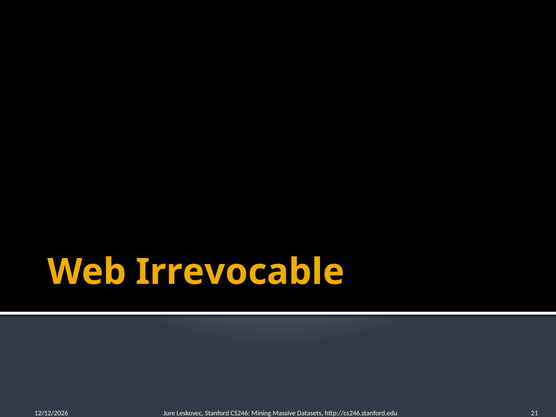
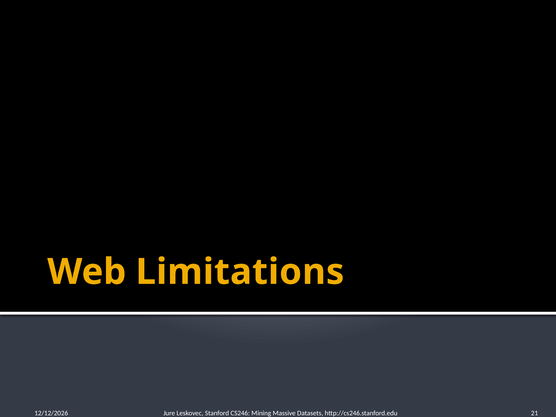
Irrevocable: Irrevocable -> Limitations (240, 272)
